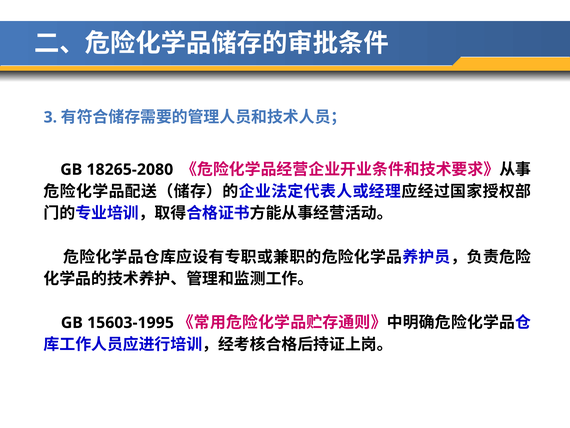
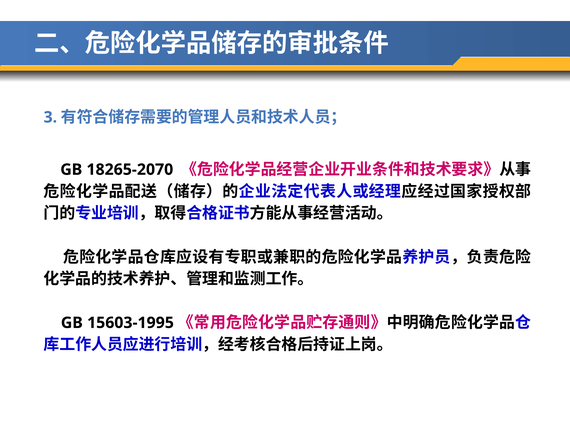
18265-2080: 18265-2080 -> 18265-2070 (130, 169)
